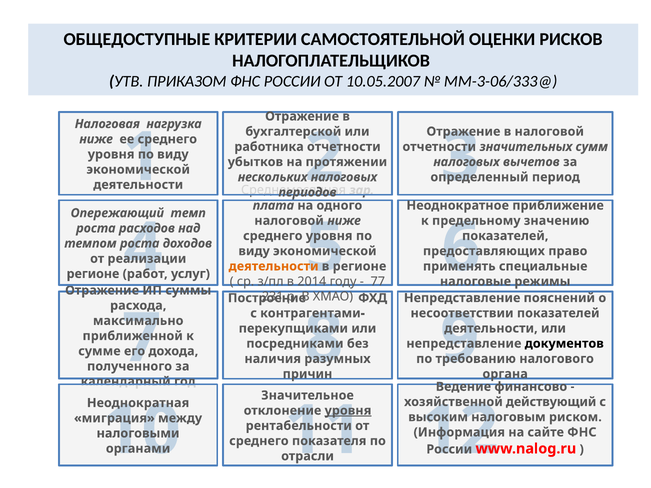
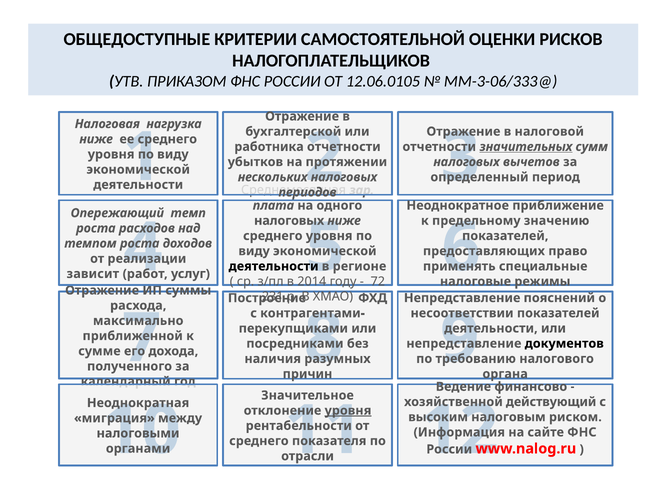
10.05.2007: 10.05.2007 -> 12.06.0105 (383, 81)
значительных underline: none -> present (526, 147)
налоговой: налоговой -> налоговых (289, 221)
деятельности colour: orange -> black (274, 266)
регионе: регионе -> зависит (93, 274)
77: 77 -> 72 (378, 282)
